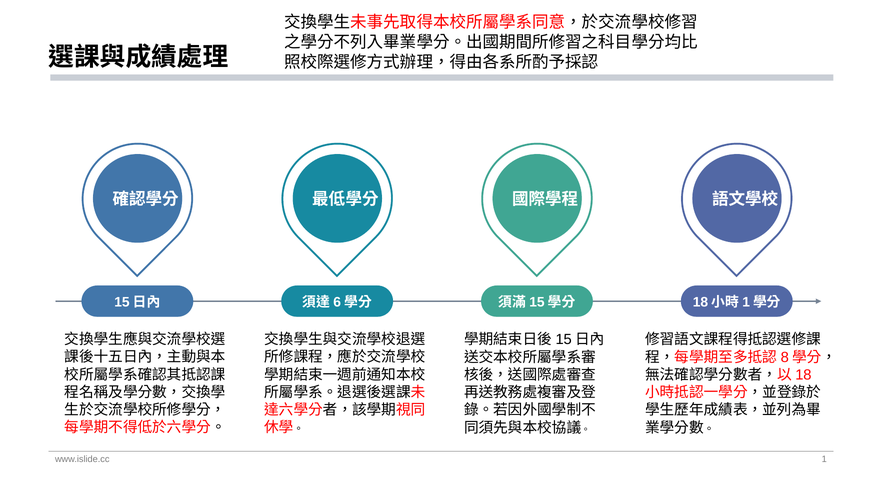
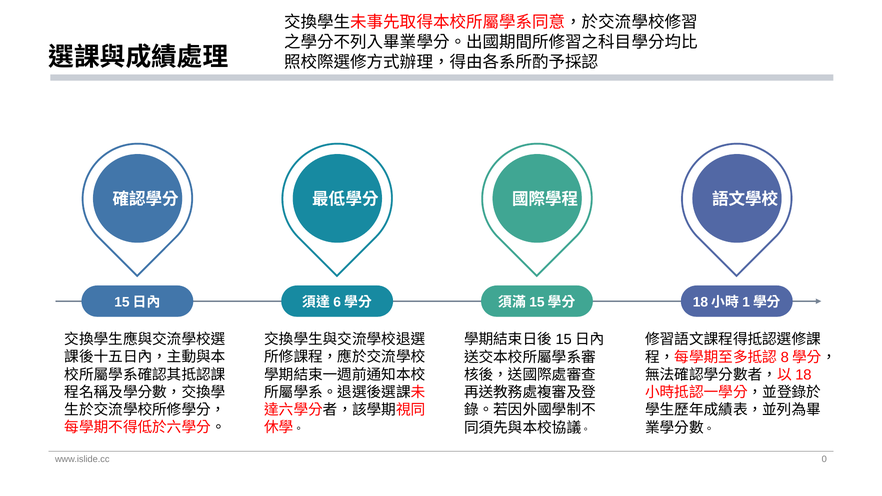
1: 1 -> 0 (824, 459)
